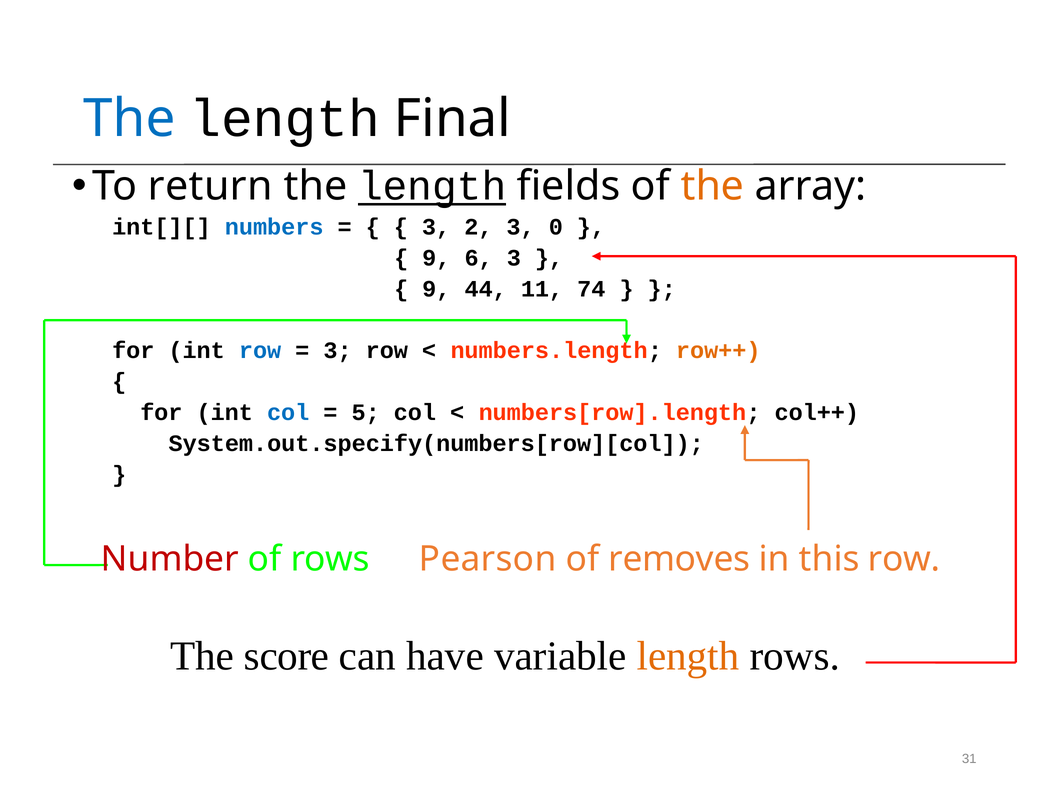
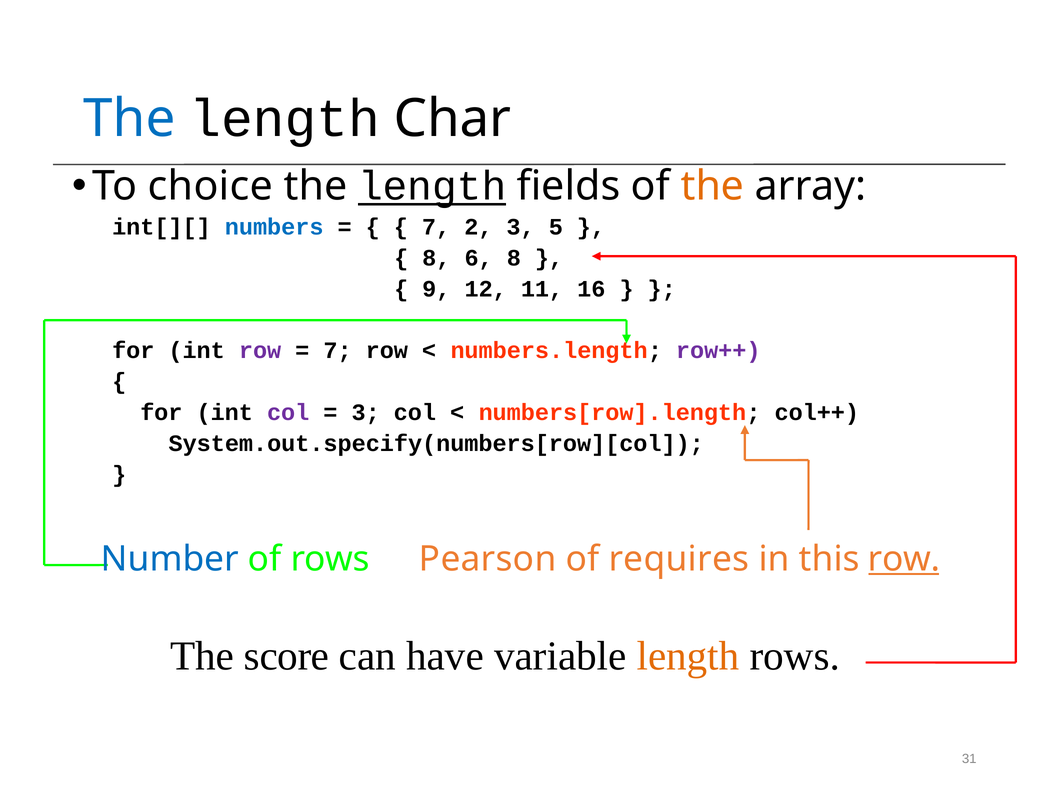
Final: Final -> Char (453, 119)
return: return -> choice (210, 186)
3: 3 -> 7 (436, 227)
0: 0 -> 5 (556, 227)
9: 9 -> 8 (436, 258)
6 3: 3 -> 8 (514, 258)
44: 44 -> 12 (486, 289)
74: 74 -> 16 (591, 289)
row colour: blue -> purple (260, 351)
3: 3 -> 7 (338, 351)
row++ colour: orange -> purple (718, 351)
col colour: blue -> purple (288, 412)
5: 5 -> 3 (366, 412)
Number colour: red -> blue (170, 559)
removes: removes -> requires (679, 559)
row underline: none -> present (904, 559)
